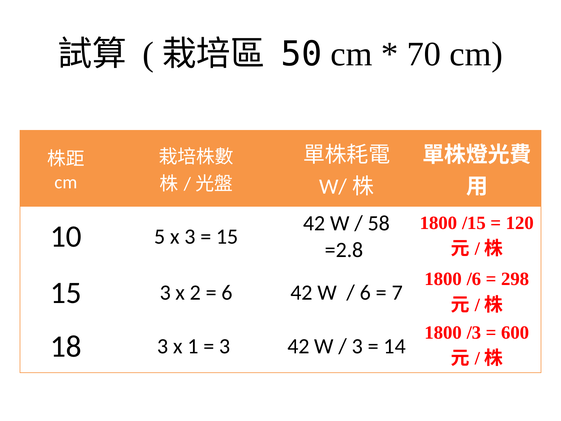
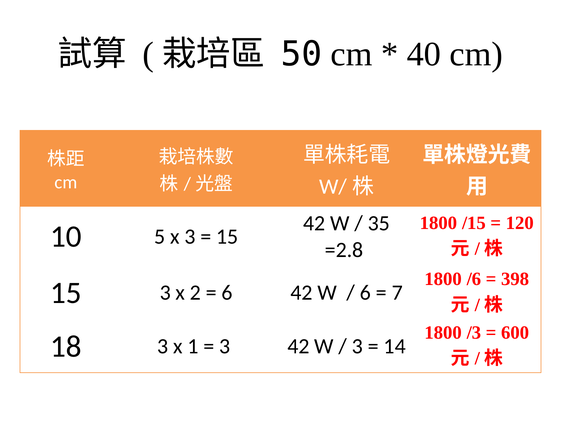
70: 70 -> 40 (424, 54)
58: 58 -> 35 (379, 223)
298: 298 -> 398 (515, 279)
